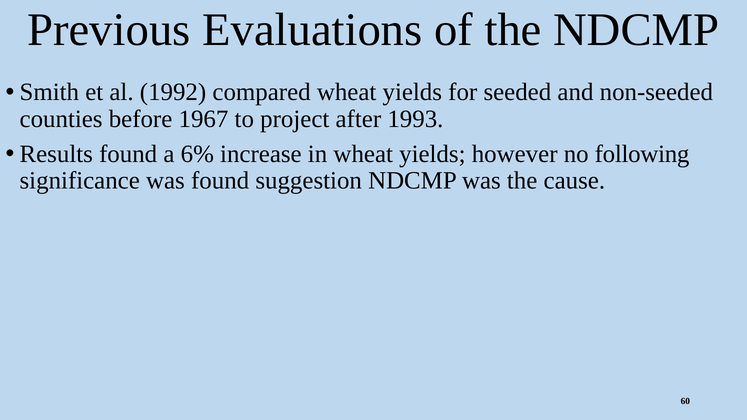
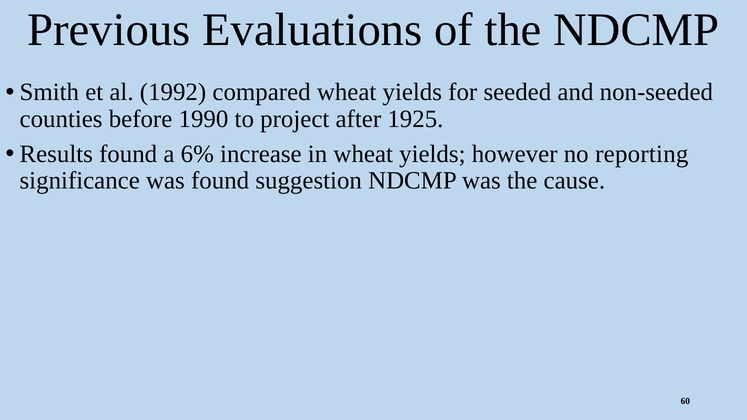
1967: 1967 -> 1990 (204, 119)
1993: 1993 -> 1925 (415, 119)
following: following -> reporting (642, 154)
